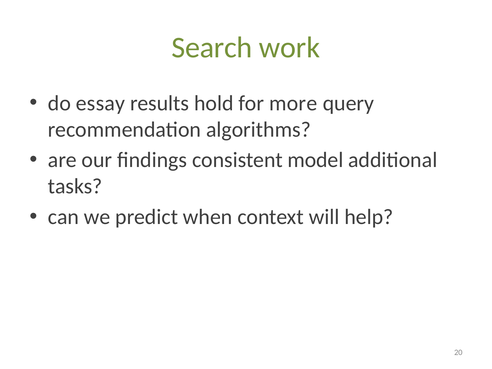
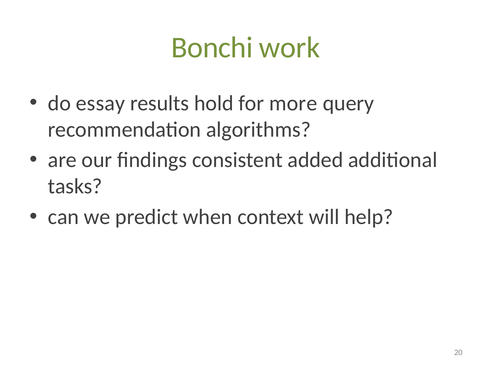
Search: Search -> Bonchi (212, 48)
model: model -> added (315, 160)
